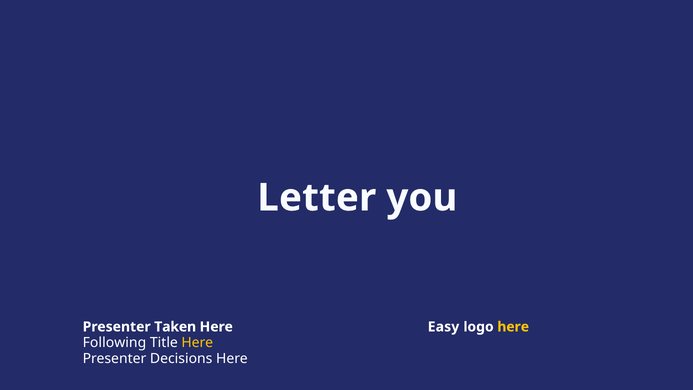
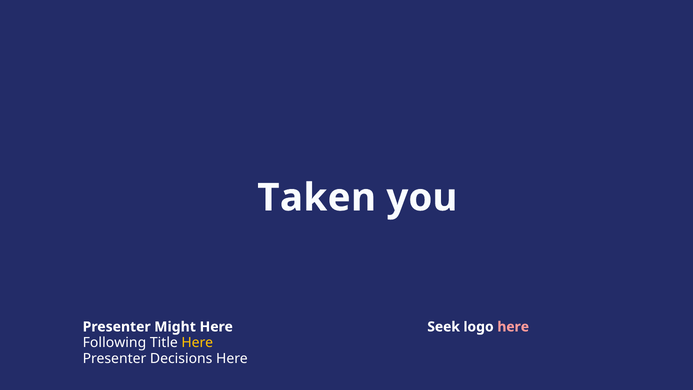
Letter: Letter -> Taken (317, 198)
Taken: Taken -> Might (175, 327)
Easy: Easy -> Seek (444, 327)
here colour: yellow -> pink (513, 327)
